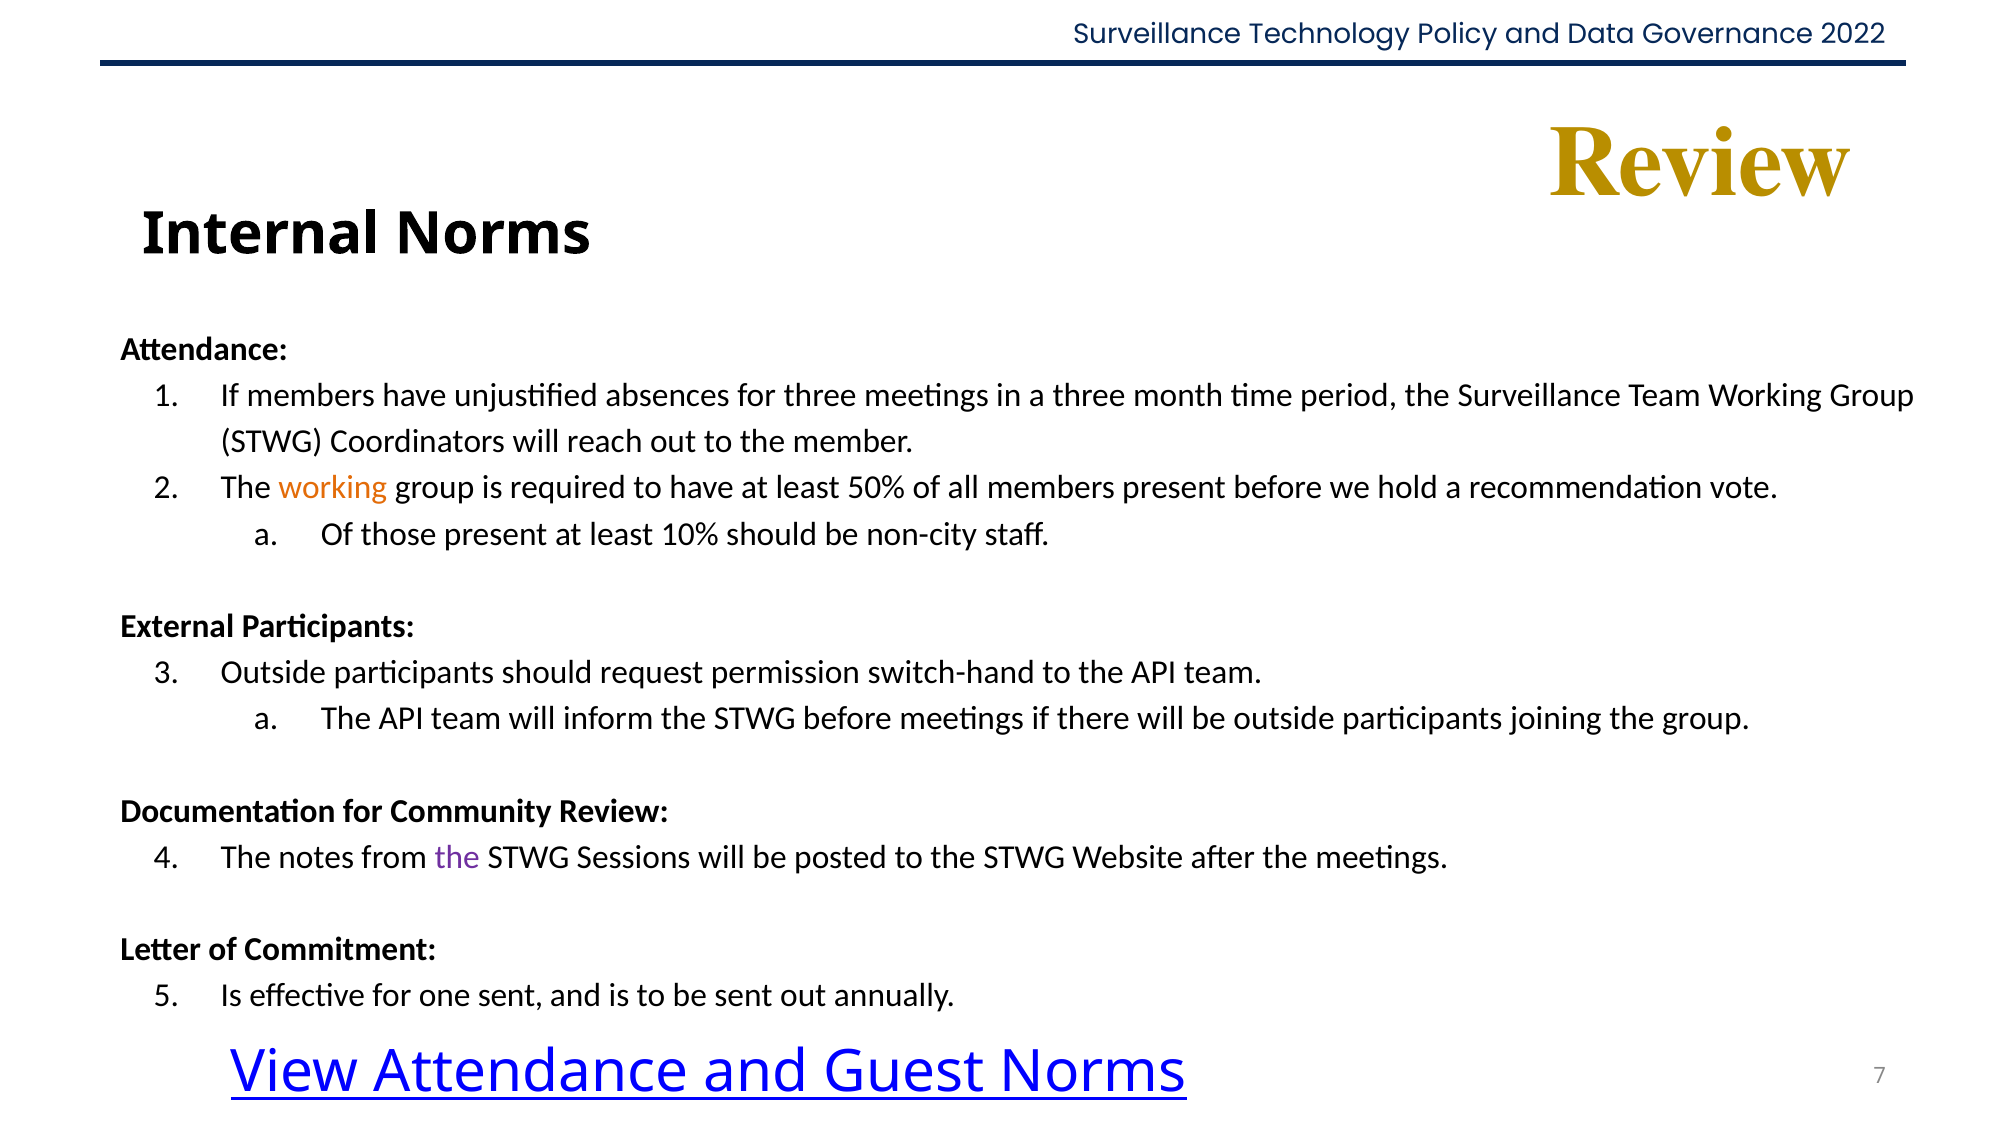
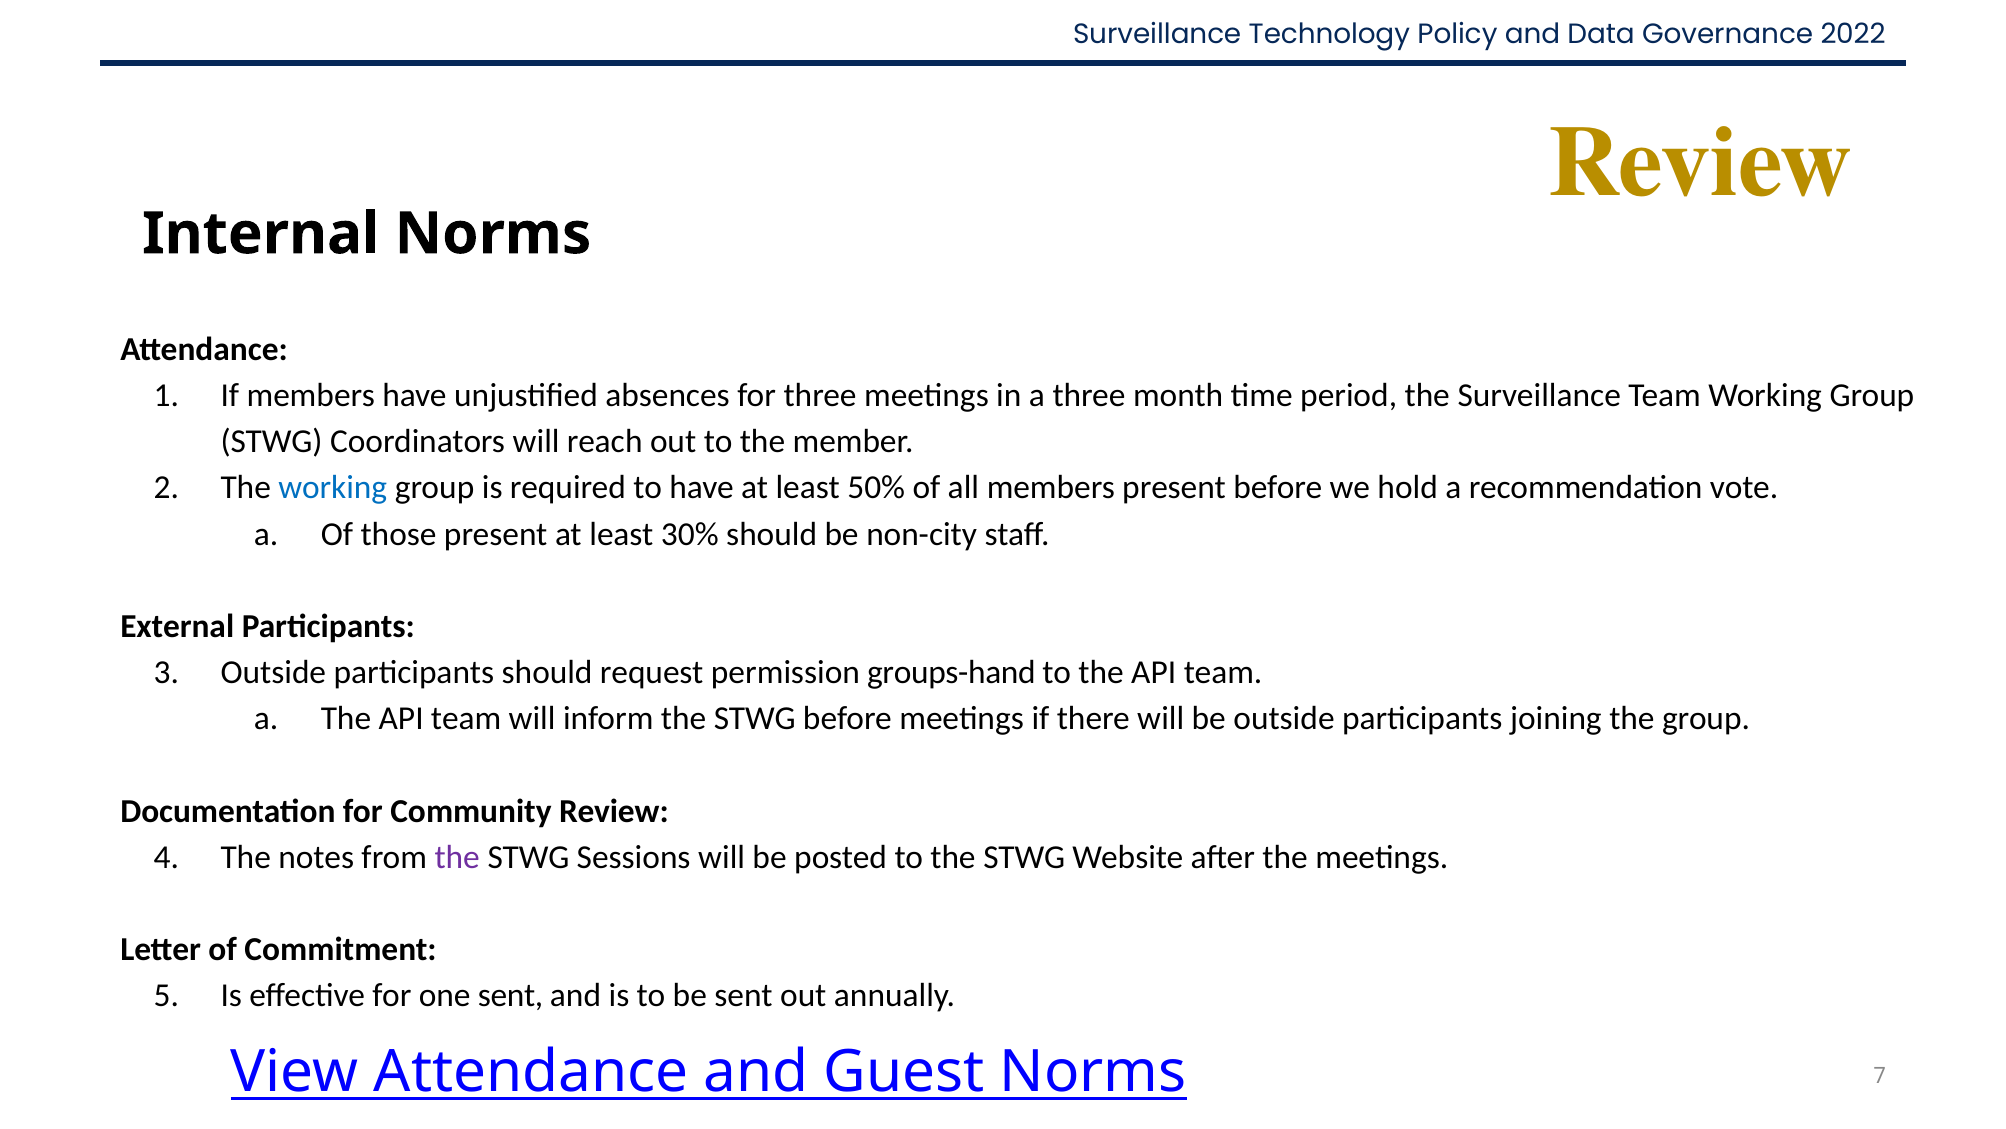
working colour: orange -> blue (333, 488)
10%: 10% -> 30% (690, 534)
switch-hand: switch-hand -> groups-hand (951, 672)
